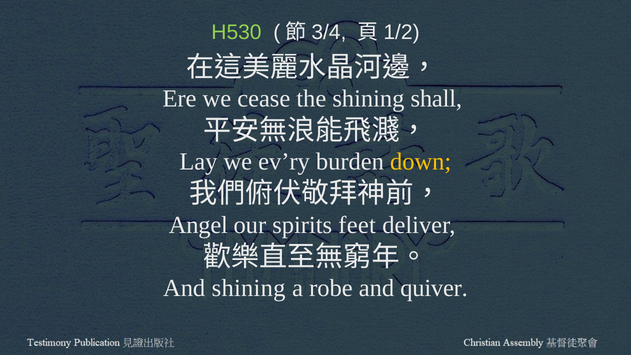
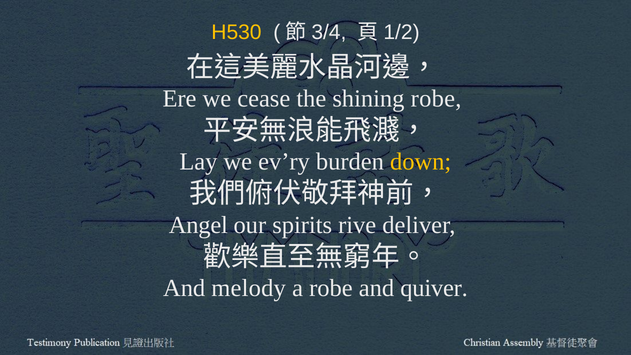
H530 colour: light green -> yellow (236, 32)
shining shall: shall -> robe (436, 99)
feet: feet -> rive (357, 225)
And shining: shining -> melody (249, 288)
